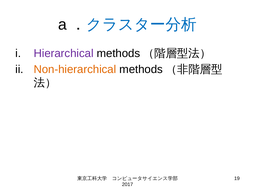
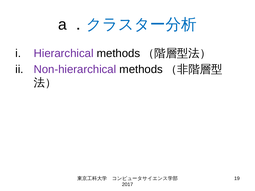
Non-hierarchical colour: orange -> purple (75, 69)
